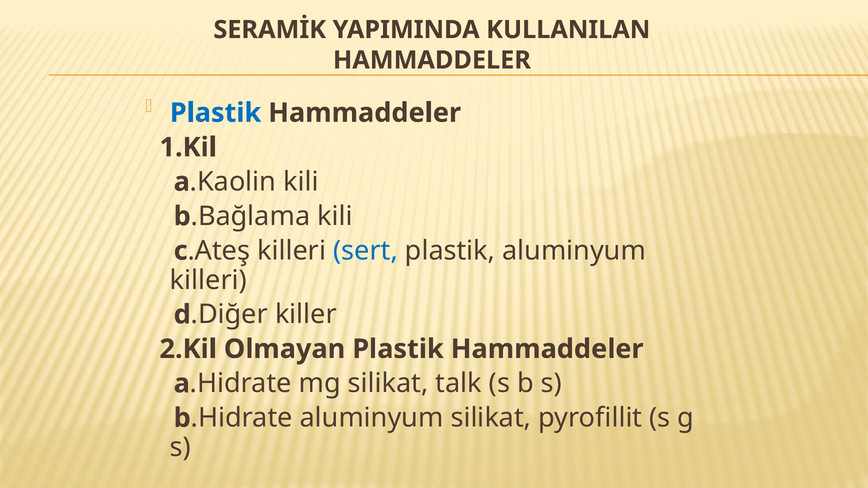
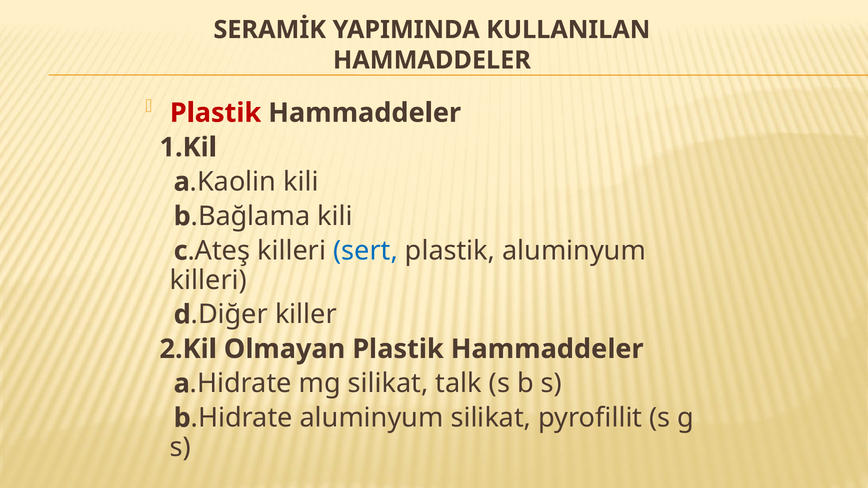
Plastik colour: blue -> red (216, 113)
